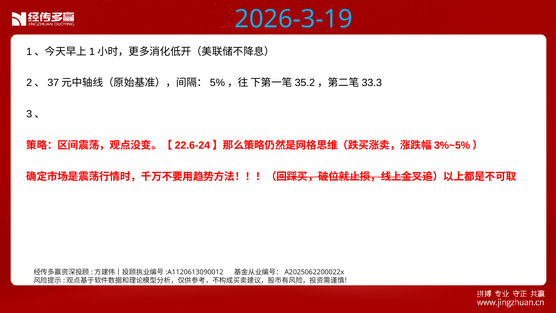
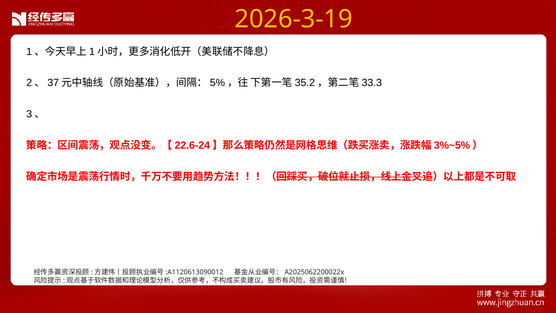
2026-3-19 colour: light blue -> yellow (294, 19)
